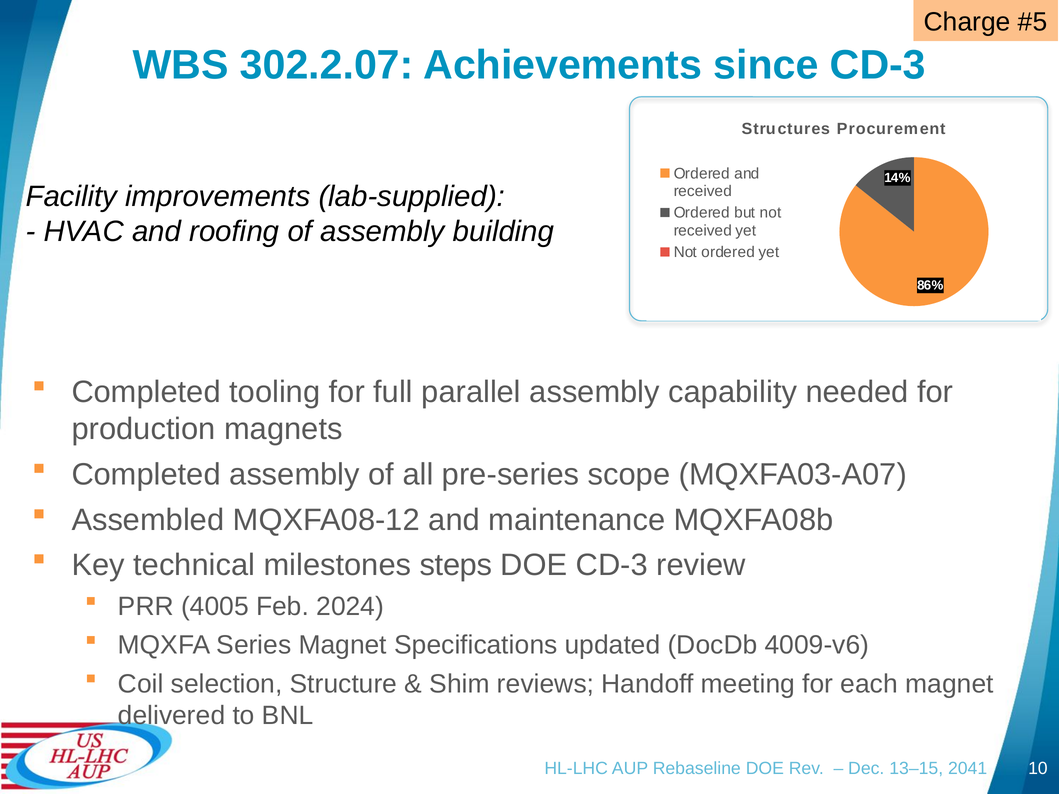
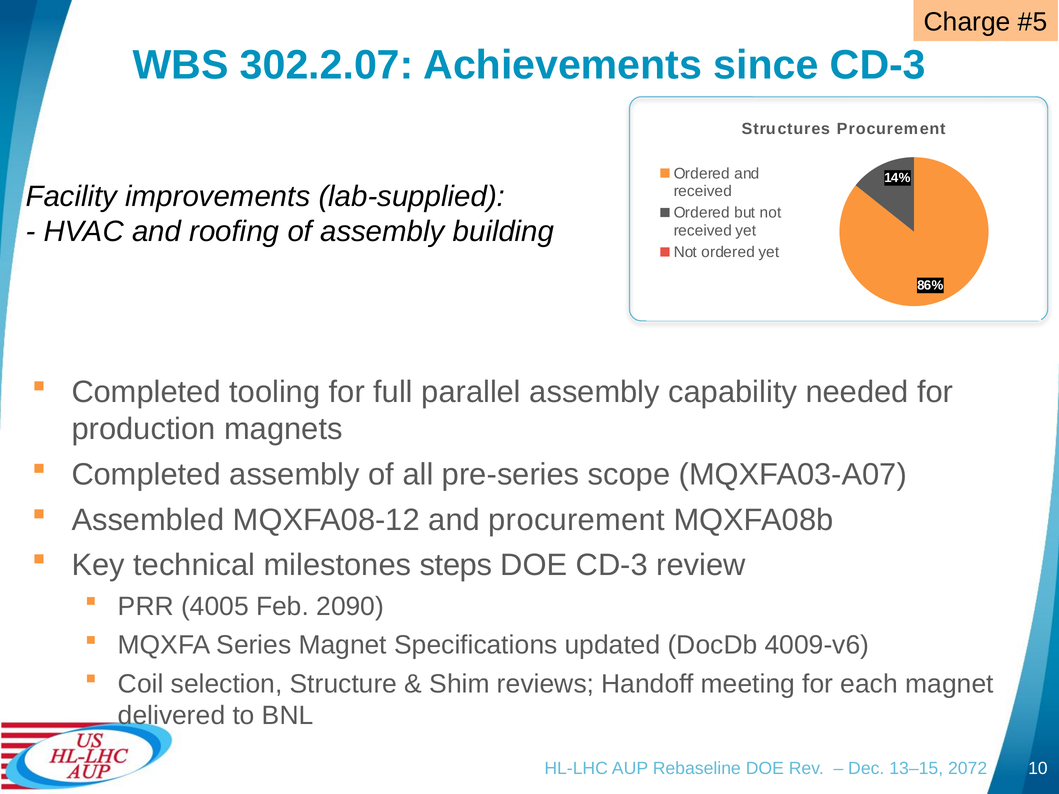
and maintenance: maintenance -> procurement (577, 520)
2024: 2024 -> 2090 (350, 607)
2041: 2041 -> 2072 (968, 768)
